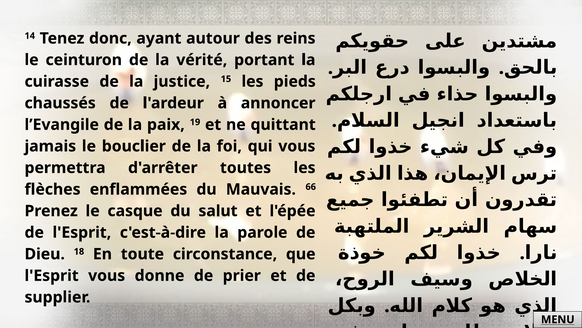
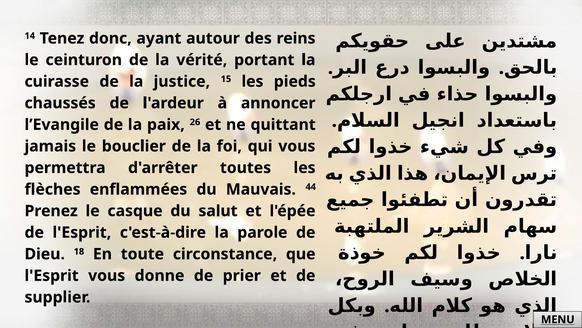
19: 19 -> 26 (195, 122)
66: 66 -> 44 (311, 186)
